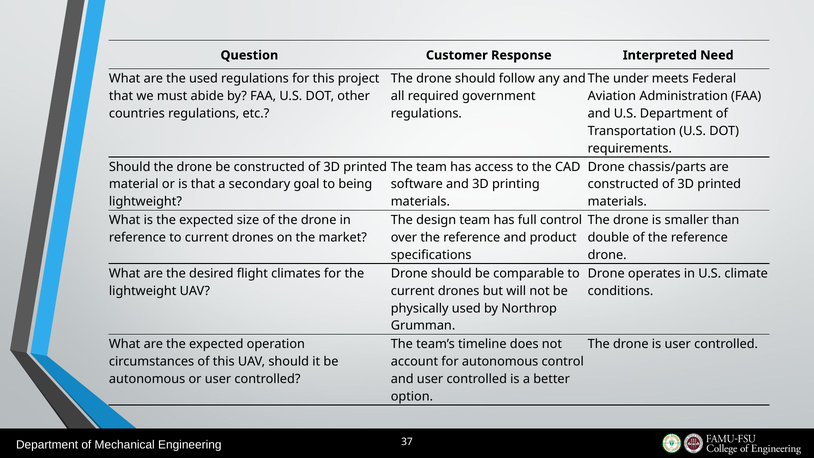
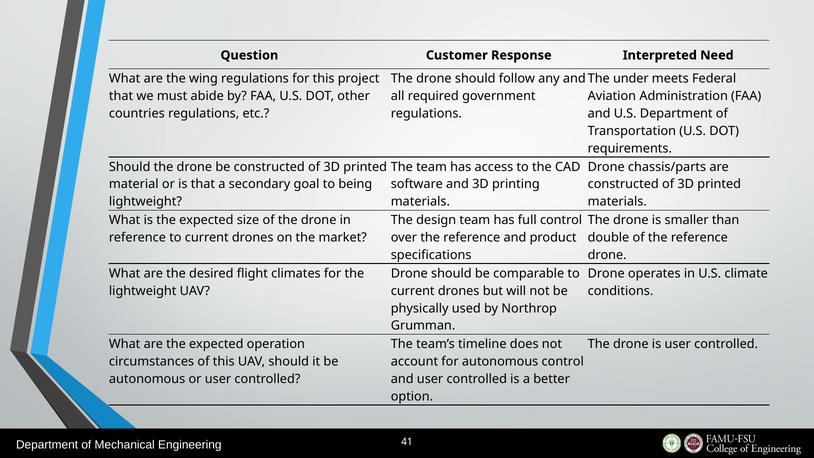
the used: used -> wing (203, 79)
37: 37 -> 41 (407, 442)
